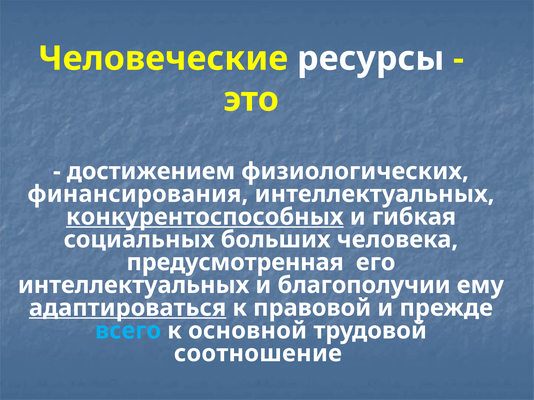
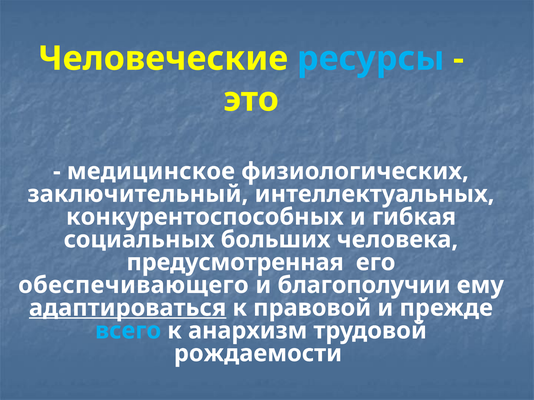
ресурсы colour: white -> light blue (371, 59)
достижением: достижением -> медицинское (151, 172)
финансирования: финансирования -> заключительный (138, 194)
конкурентоспособных underline: present -> none (205, 217)
интеллектуальных: интеллектуальных -> обеспечивающего (133, 285)
основной: основной -> анархизм (248, 331)
соотношение: соотношение -> рождаемости (258, 354)
